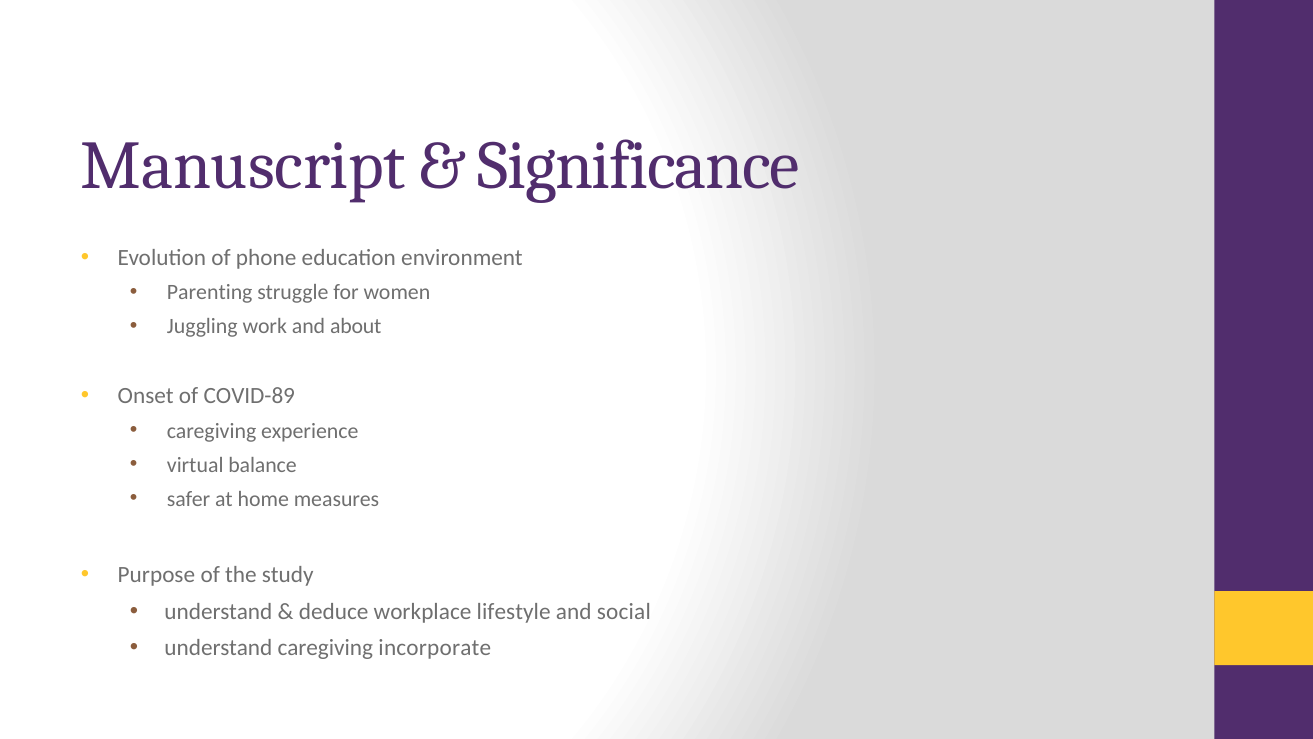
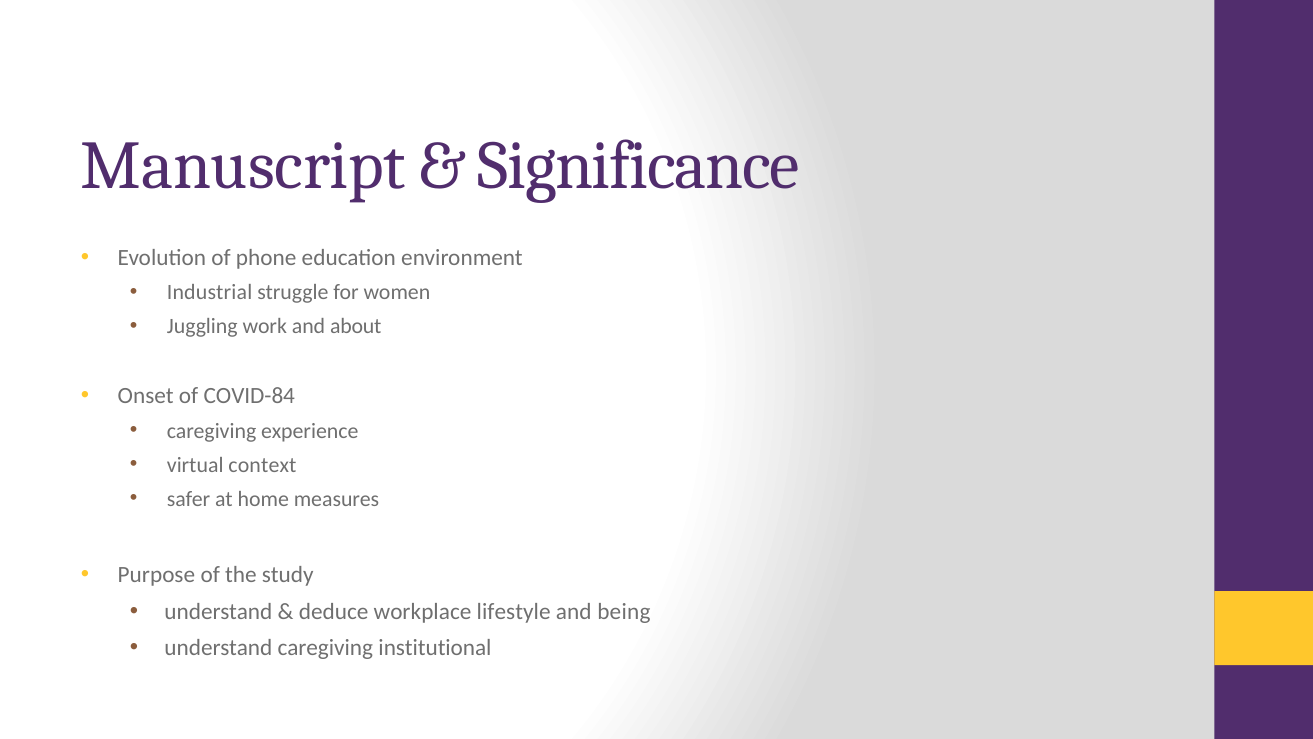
Parenting: Parenting -> Industrial (210, 292)
COVID-89: COVID-89 -> COVID-84 (249, 396)
balance: balance -> context (262, 465)
social: social -> being (624, 611)
incorporate: incorporate -> institutional (435, 647)
